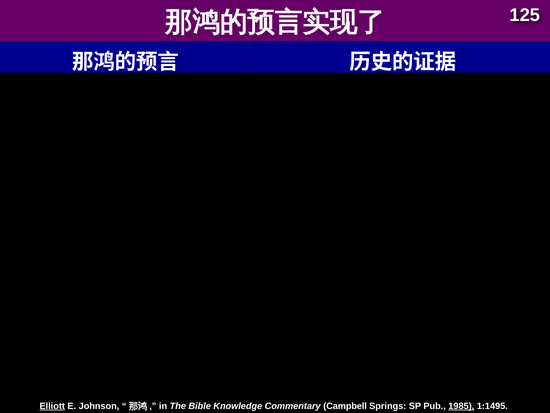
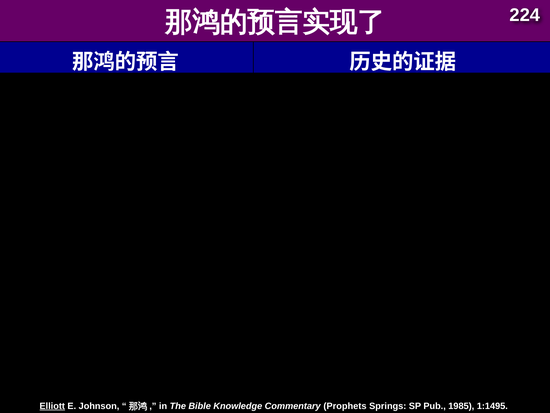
125: 125 -> 224 (525, 15)
Campbell: Campbell -> Prophets (345, 406)
1985 underline: present -> none (461, 406)
